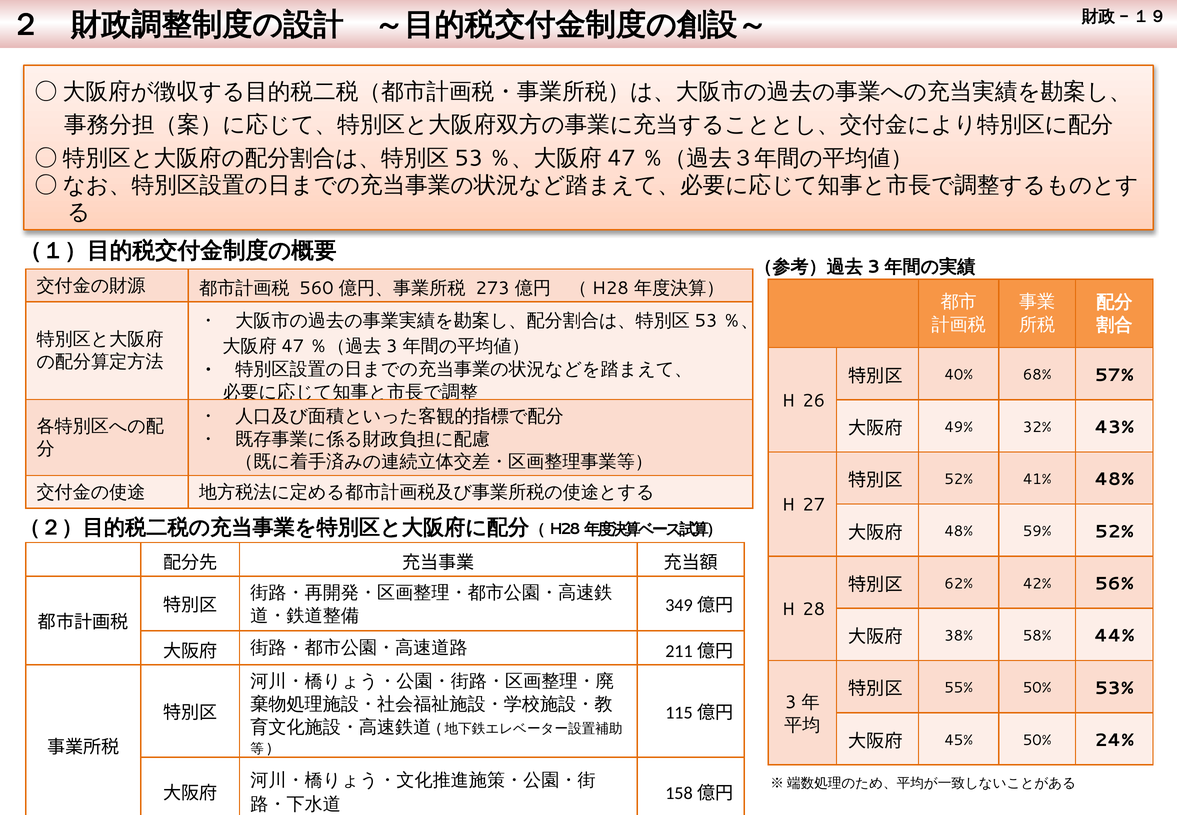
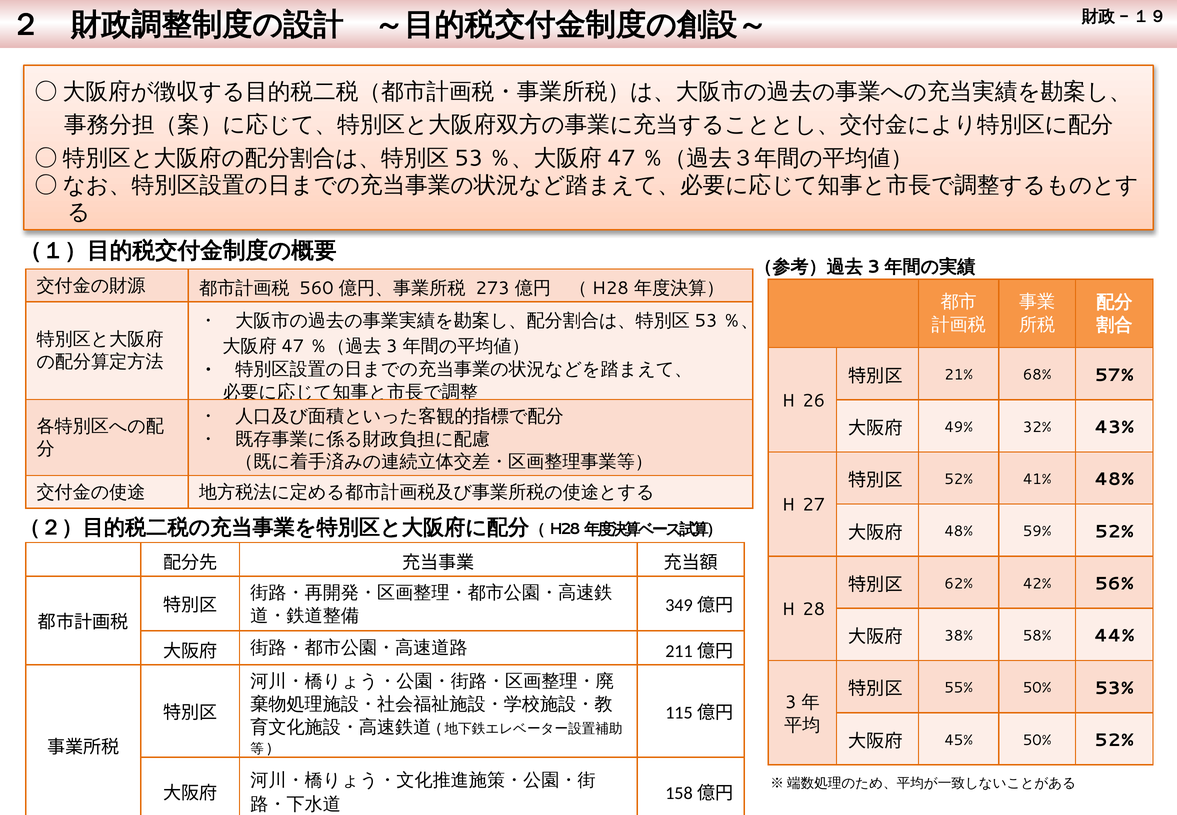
40%: 40% -> 21% (959, 375)
50% 24%: 24% -> 52% (1114, 740)
